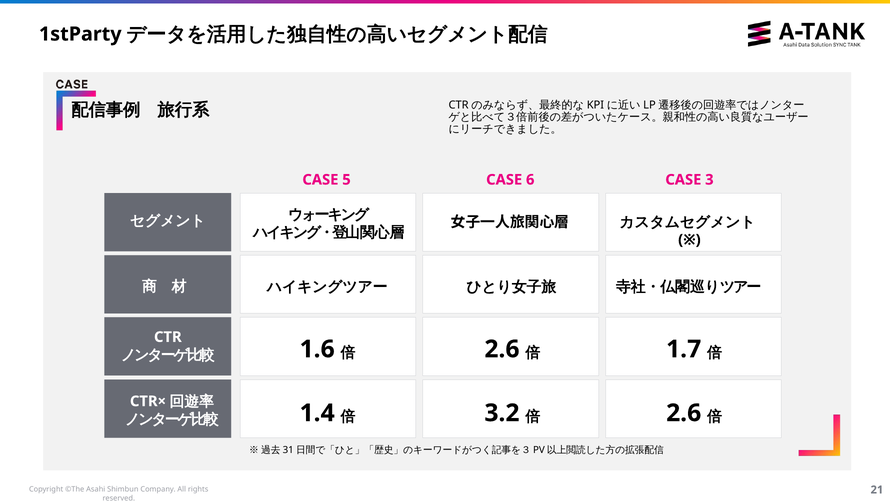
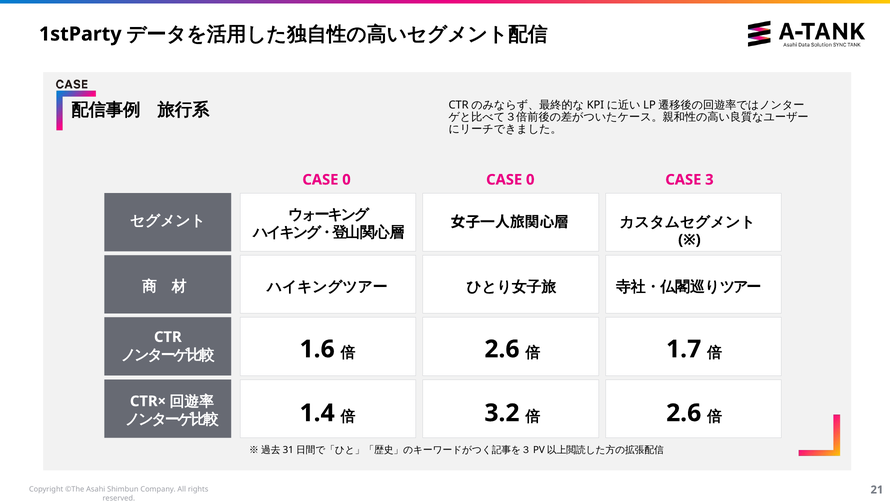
5: 5 -> 0 (346, 180)
6: 6 -> 0 (530, 180)
